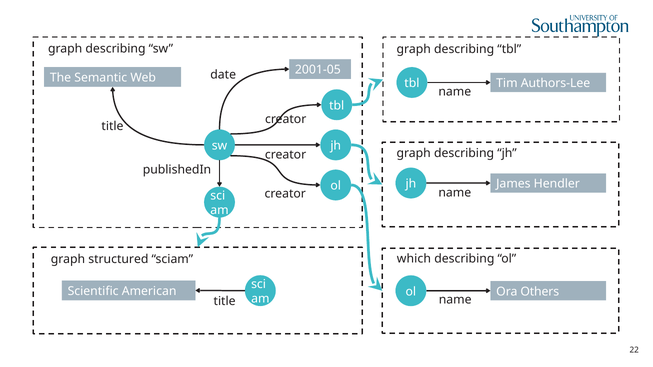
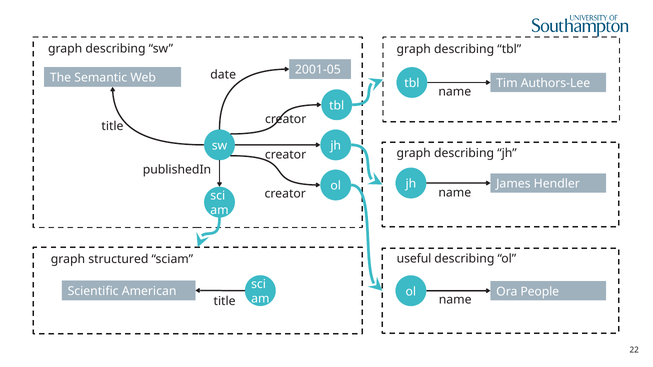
which: which -> useful (414, 259)
Others: Others -> People (540, 292)
